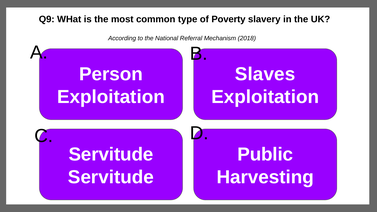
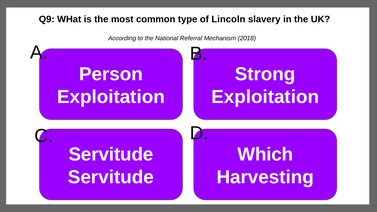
Poverty: Poverty -> Lincoln (228, 19)
Slaves: Slaves -> Strong (265, 74)
Public: Public -> Which (265, 154)
